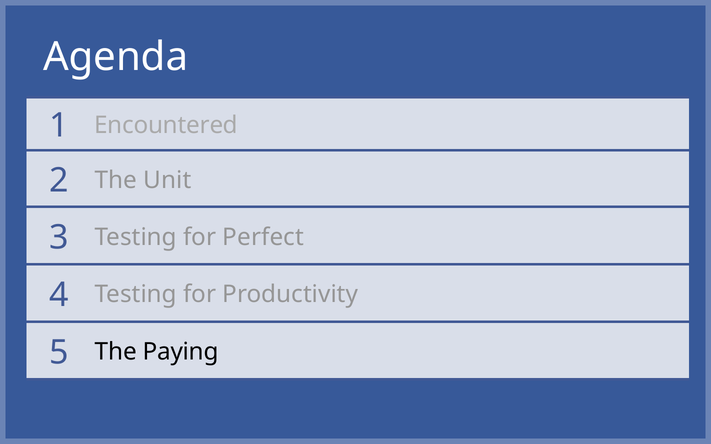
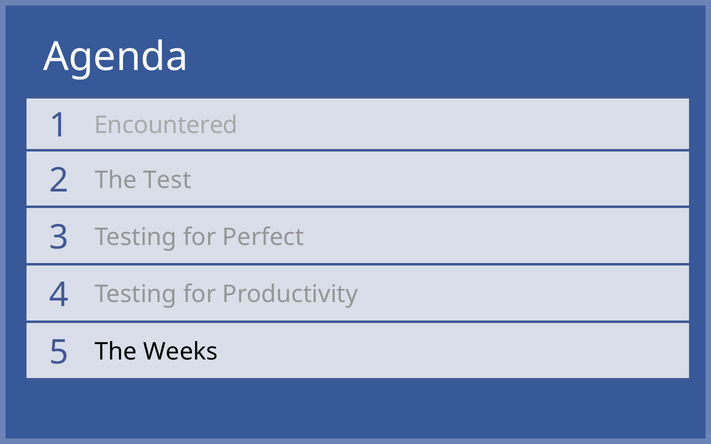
Unit: Unit -> Test (167, 180)
Paying: Paying -> Weeks (181, 352)
